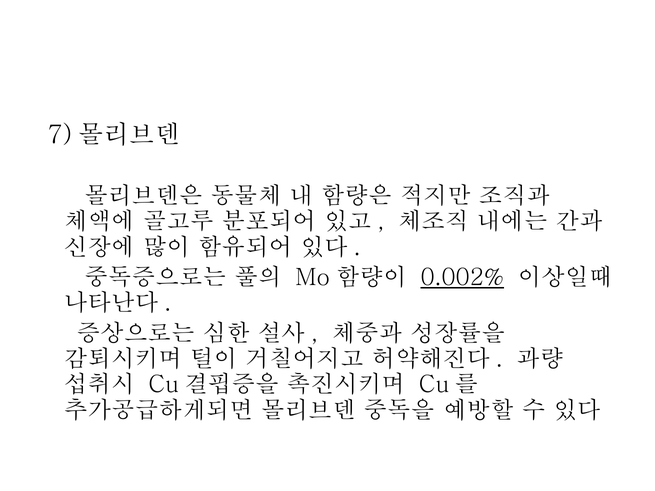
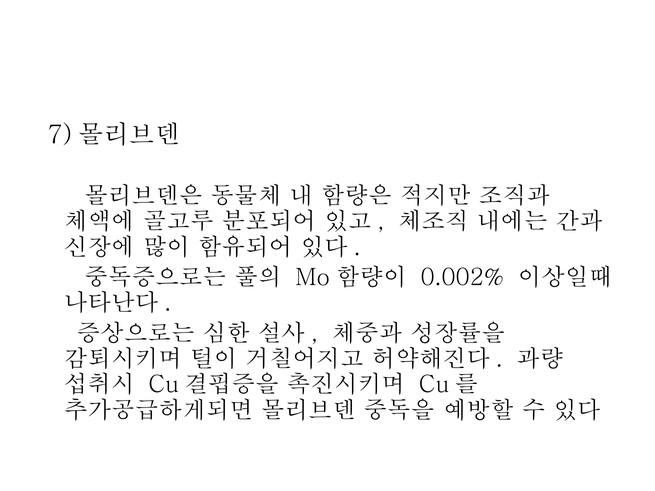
0.002% underline: present -> none (462, 278)
